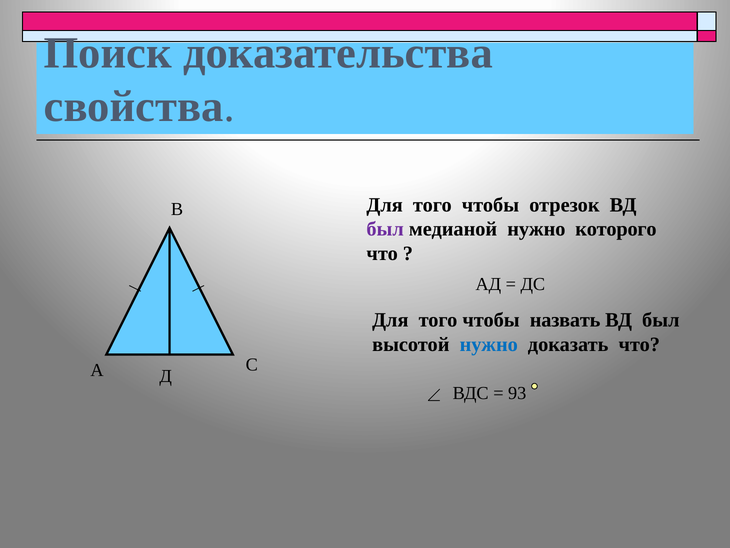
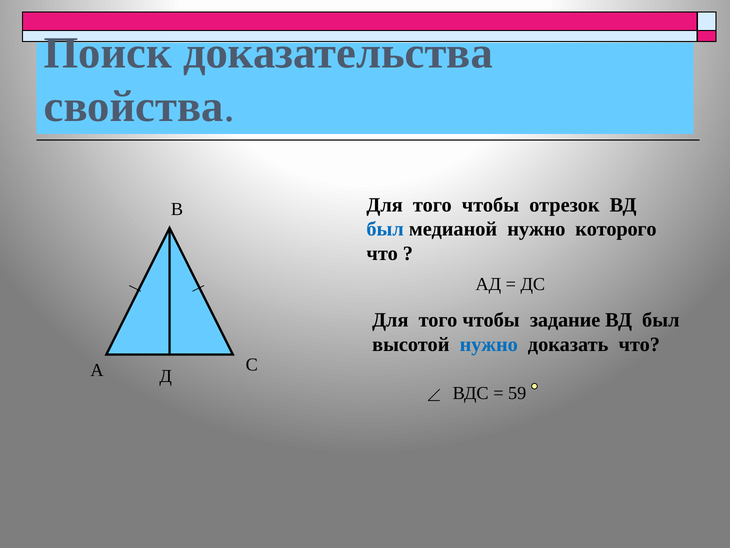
был colour: purple -> blue (385, 229)
назвать: назвать -> задание (565, 320)
93: 93 -> 59 (517, 393)
